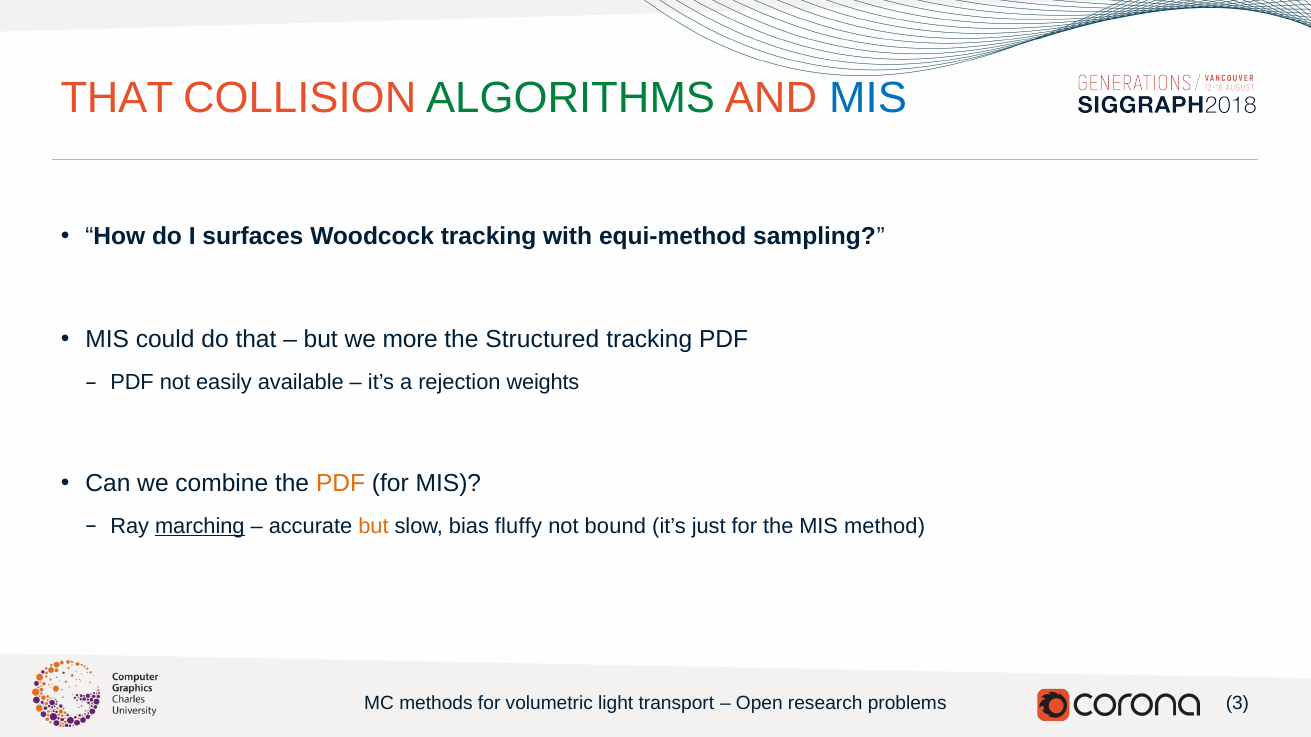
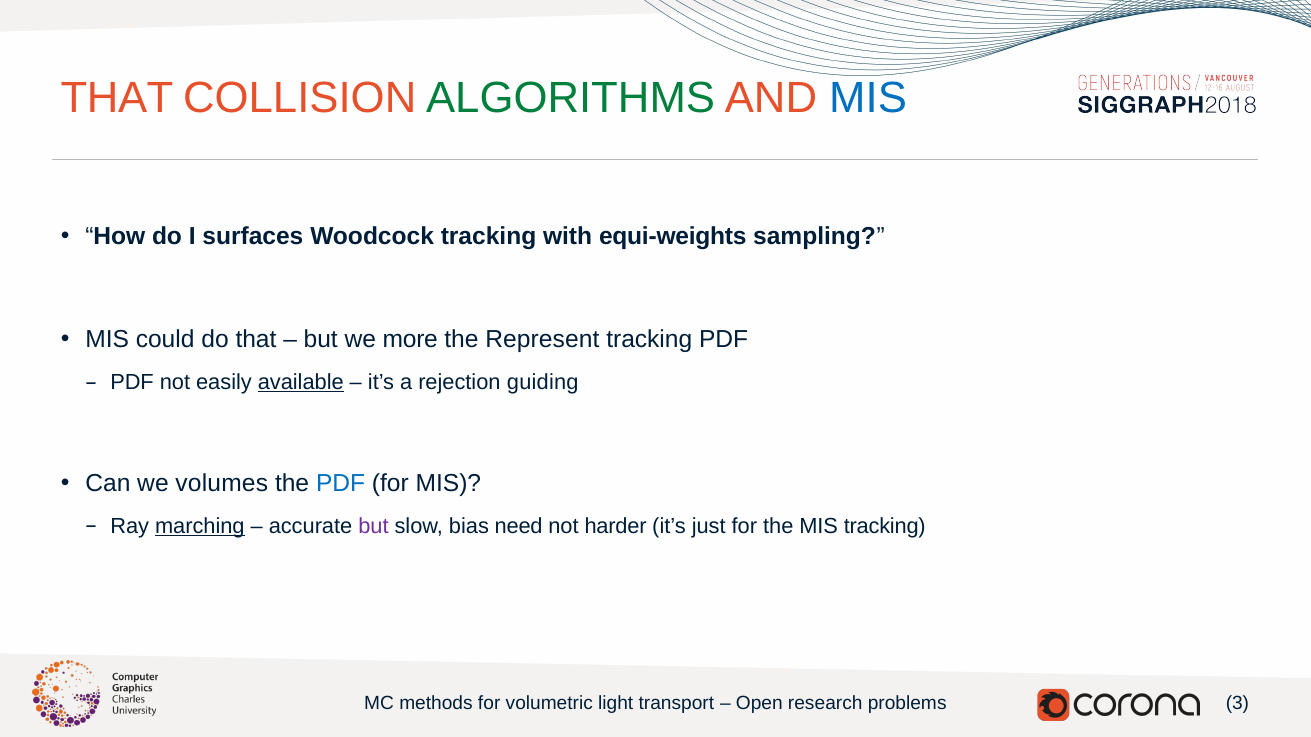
equi-method: equi-method -> equi-weights (673, 237)
Structured: Structured -> Represent (542, 340)
available underline: none -> present (301, 382)
weights: weights -> guiding (543, 382)
combine: combine -> volumes (222, 484)
PDF colour: orange -> blue (341, 484)
but colour: orange -> purple (373, 526)
fluffy: fluffy -> need (519, 526)
bound: bound -> harder (616, 526)
MIS method: method -> tracking (885, 526)
